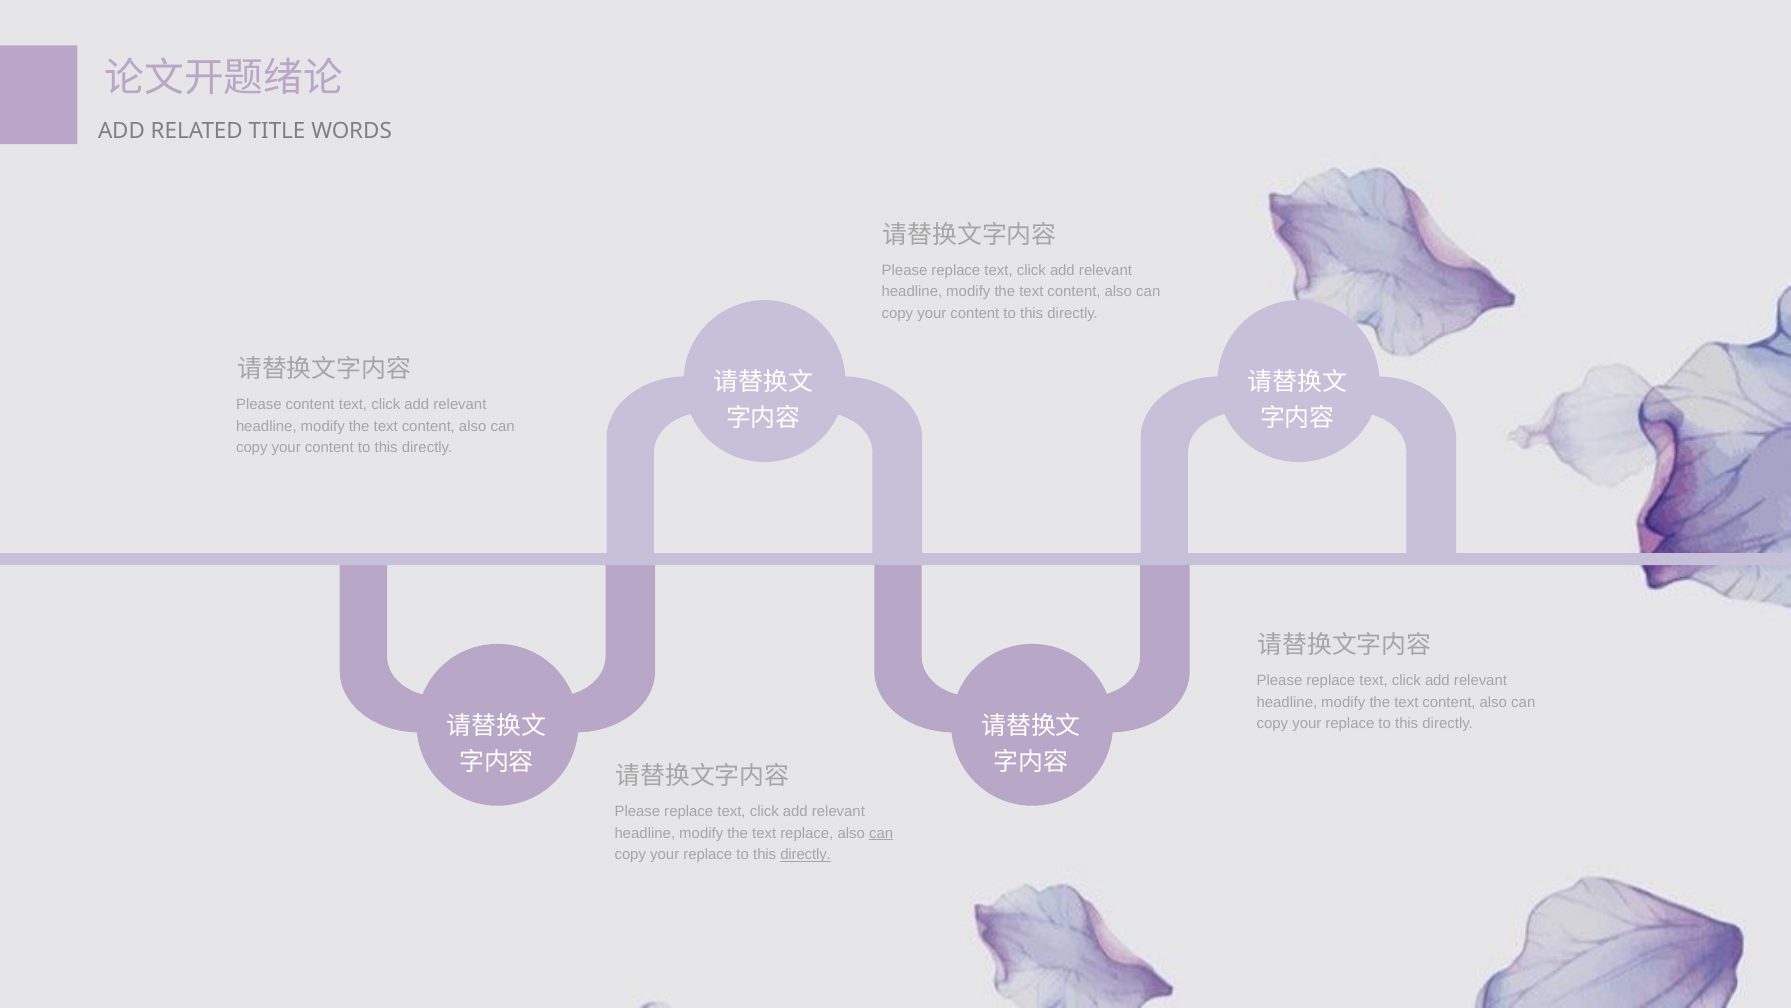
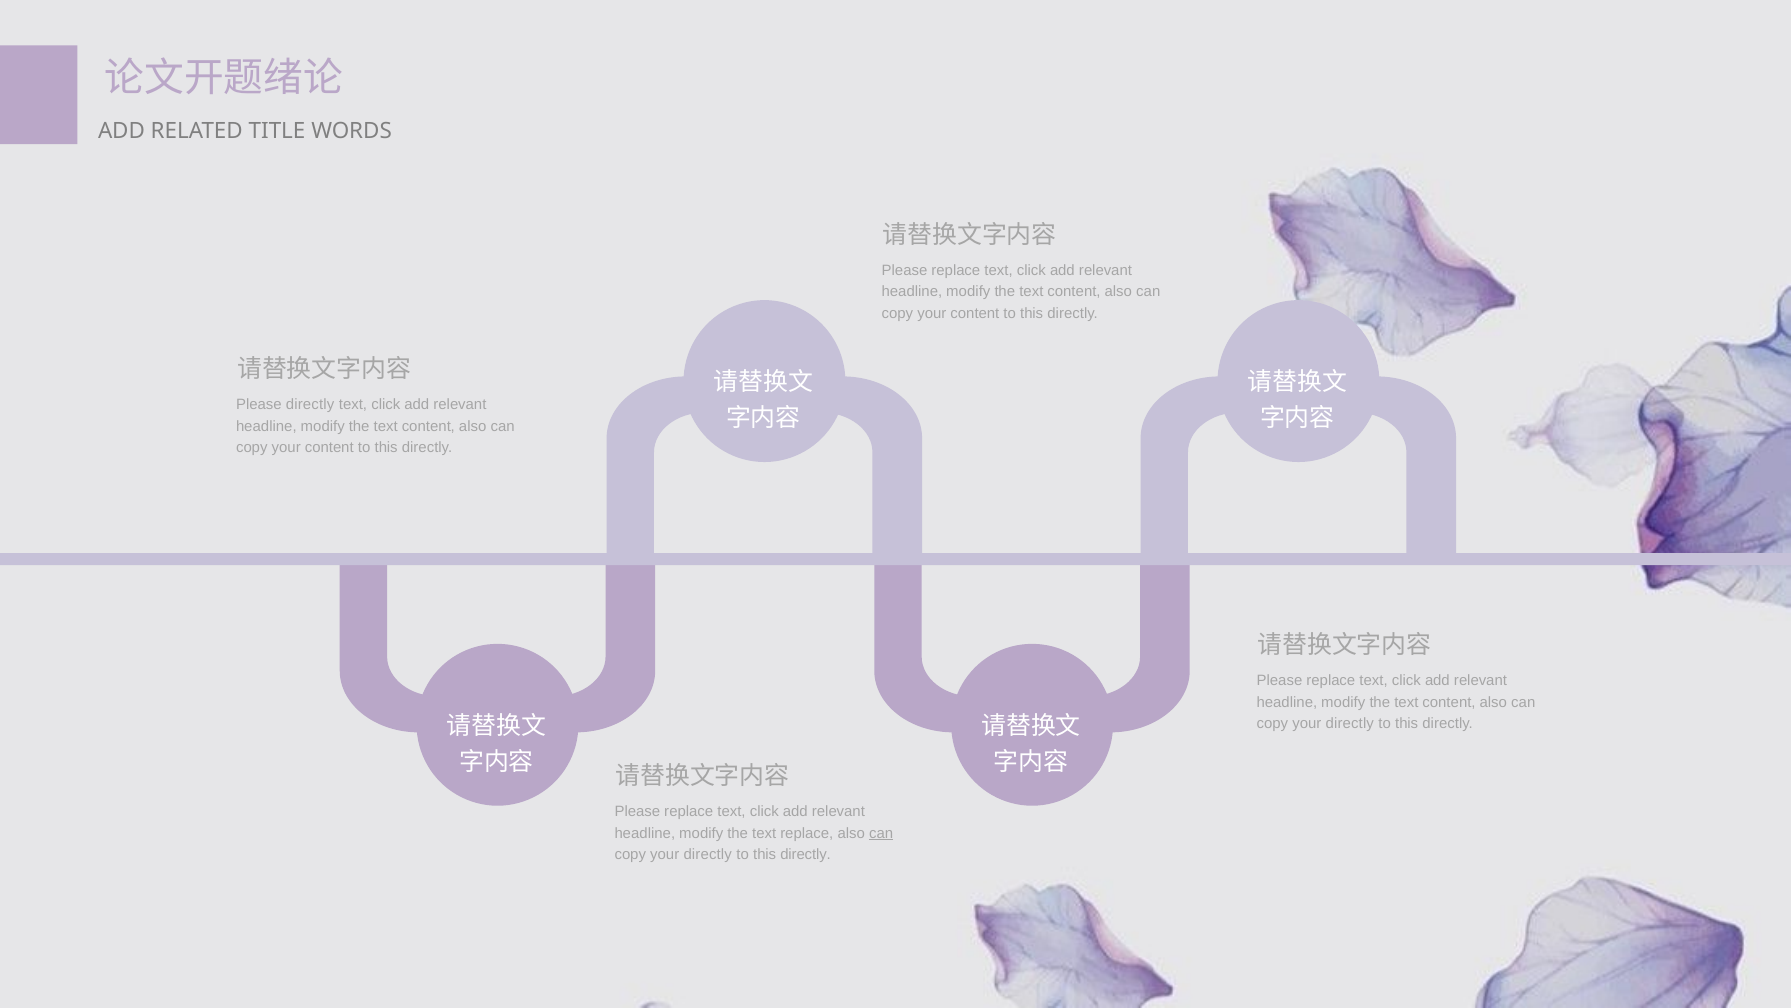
Please content: content -> directly (310, 405)
replace: replace -> directly (1350, 723)
replace: replace -> directly (708, 854)
directly underline: present -> none (806, 854)
